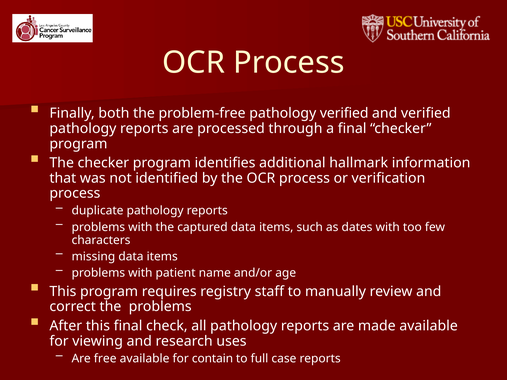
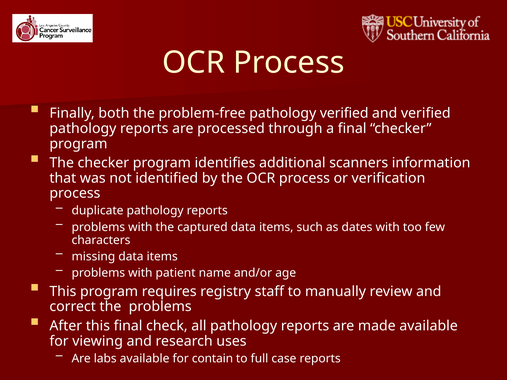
hallmark: hallmark -> scanners (359, 163)
free: free -> labs (105, 359)
